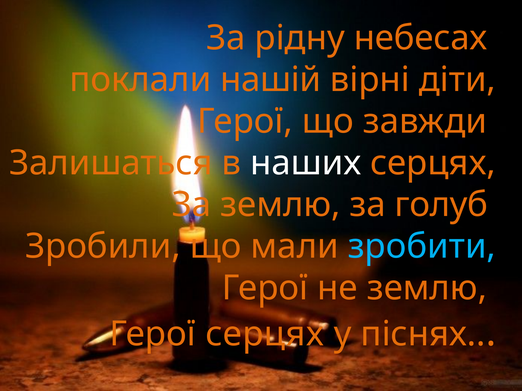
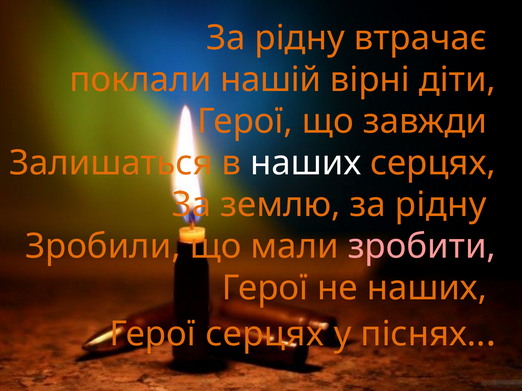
небесах: небесах -> втрачає (420, 38)
землю за голуб: голуб -> рідну (441, 205)
зробити colour: light blue -> pink (422, 247)
не землю: землю -> наших (427, 288)
